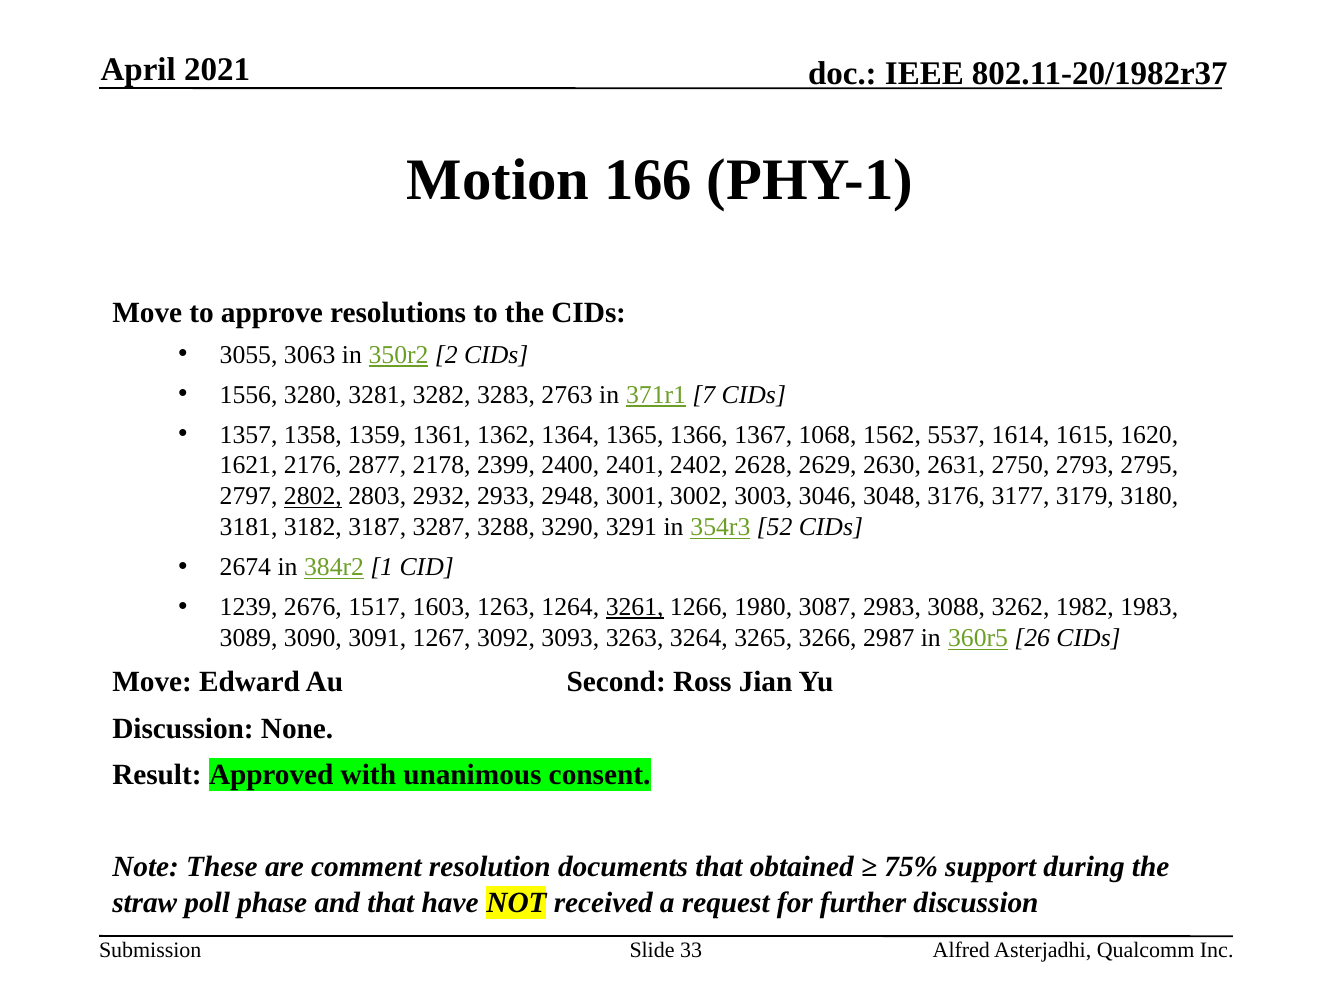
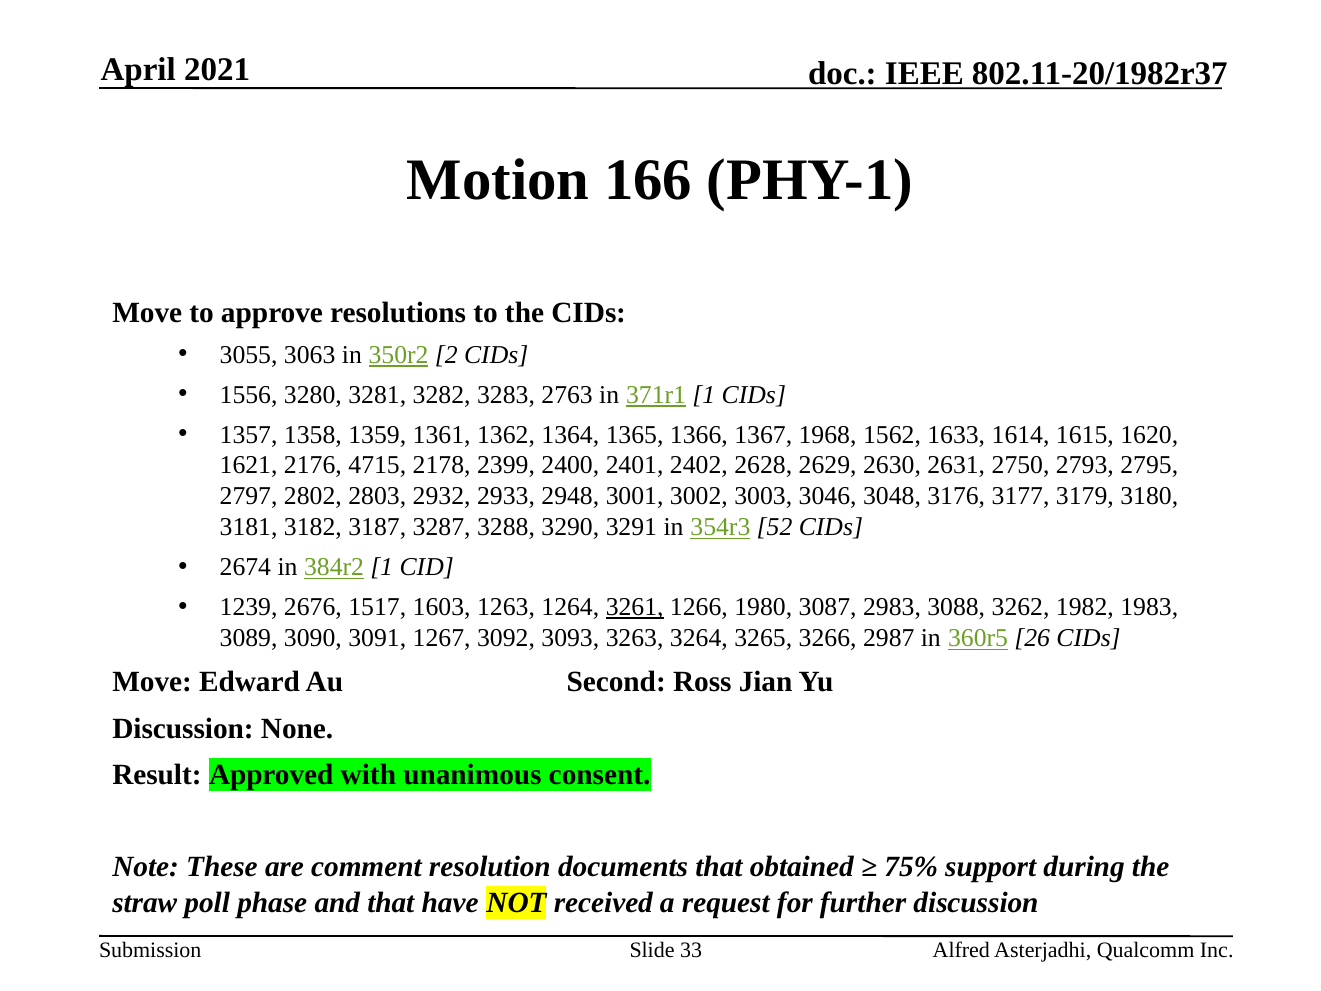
371r1 7: 7 -> 1 (704, 394)
1068: 1068 -> 1968 (828, 434)
5537: 5537 -> 1633 (956, 434)
2877: 2877 -> 4715 (377, 465)
2802 underline: present -> none (313, 496)
